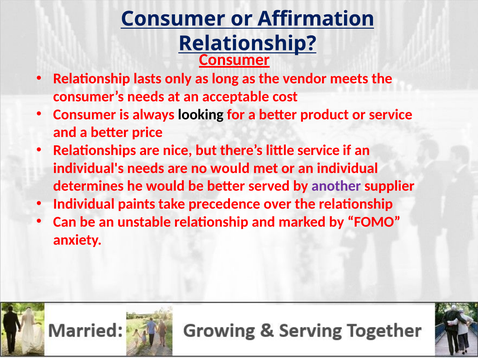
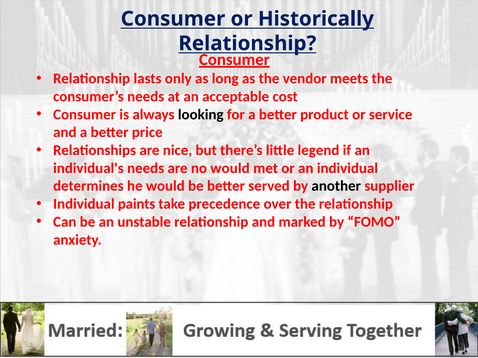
Affirmation: Affirmation -> Historically (316, 19)
little service: service -> legend (318, 150)
another colour: purple -> black (336, 186)
